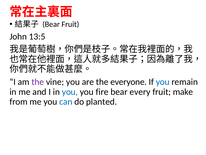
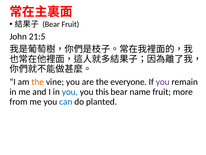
13:5: 13:5 -> 21:5 (37, 36)
the colour: purple -> orange (38, 82)
you colour: blue -> purple (163, 82)
fire: fire -> this (102, 92)
every: every -> name (140, 92)
make: make -> more (183, 92)
